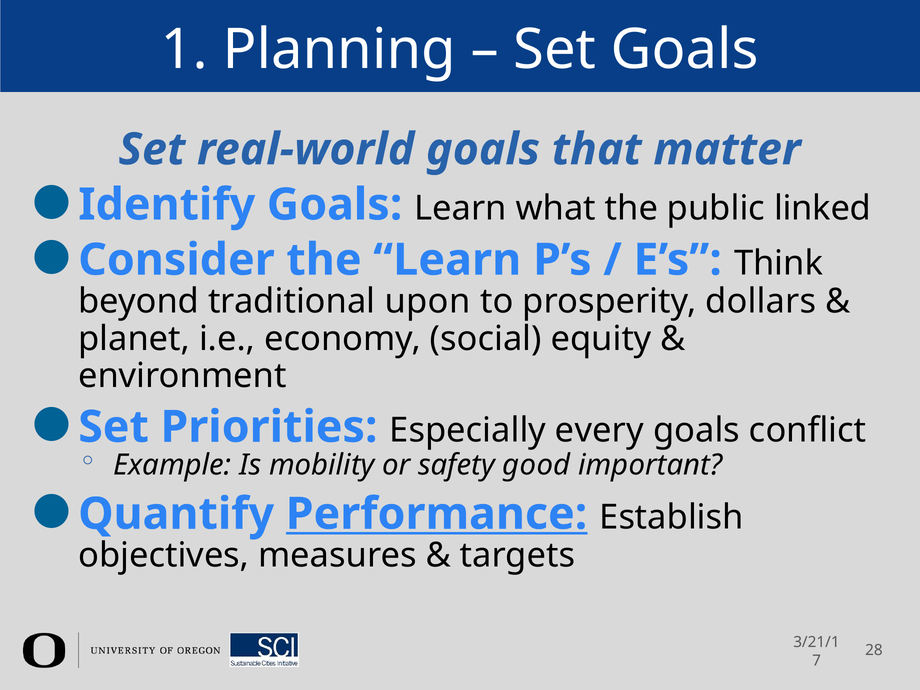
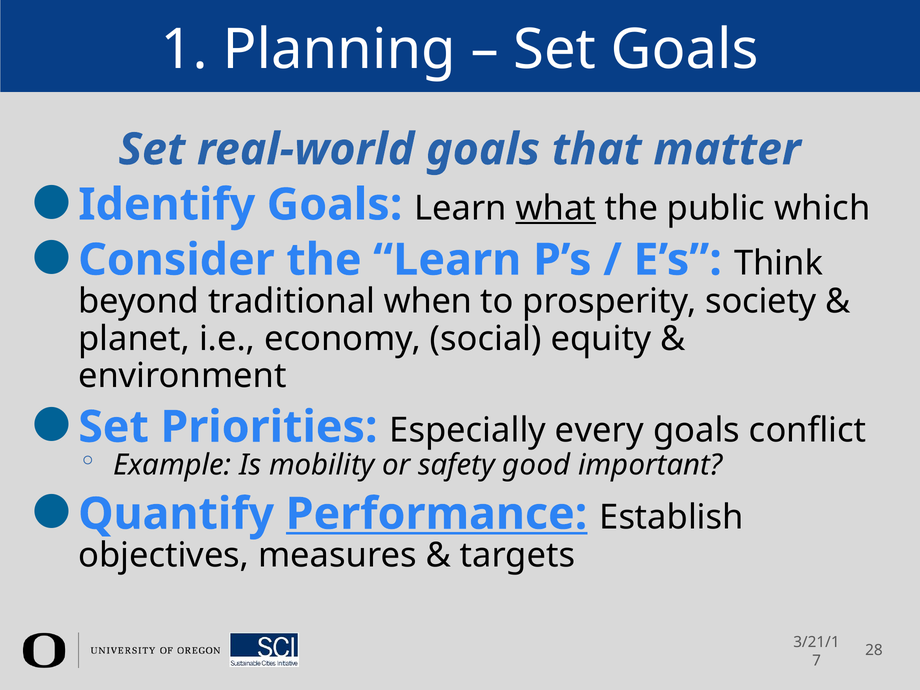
what underline: none -> present (556, 208)
linked: linked -> which (822, 208)
upon: upon -> when (428, 301)
dollars: dollars -> society (761, 301)
